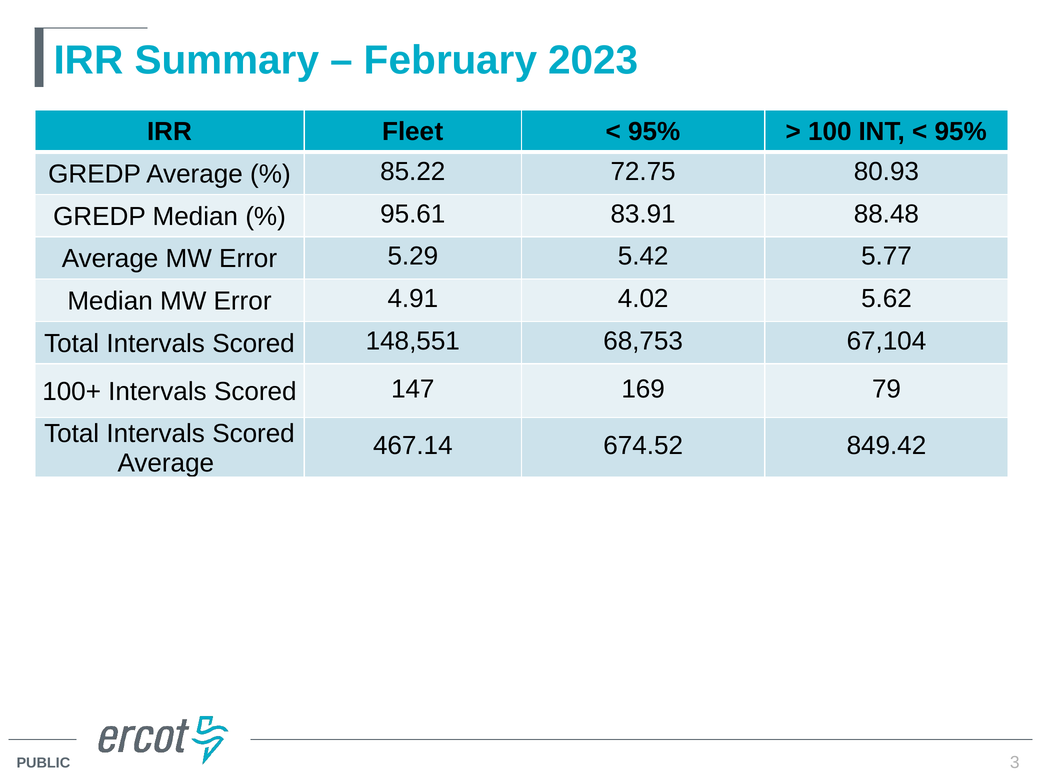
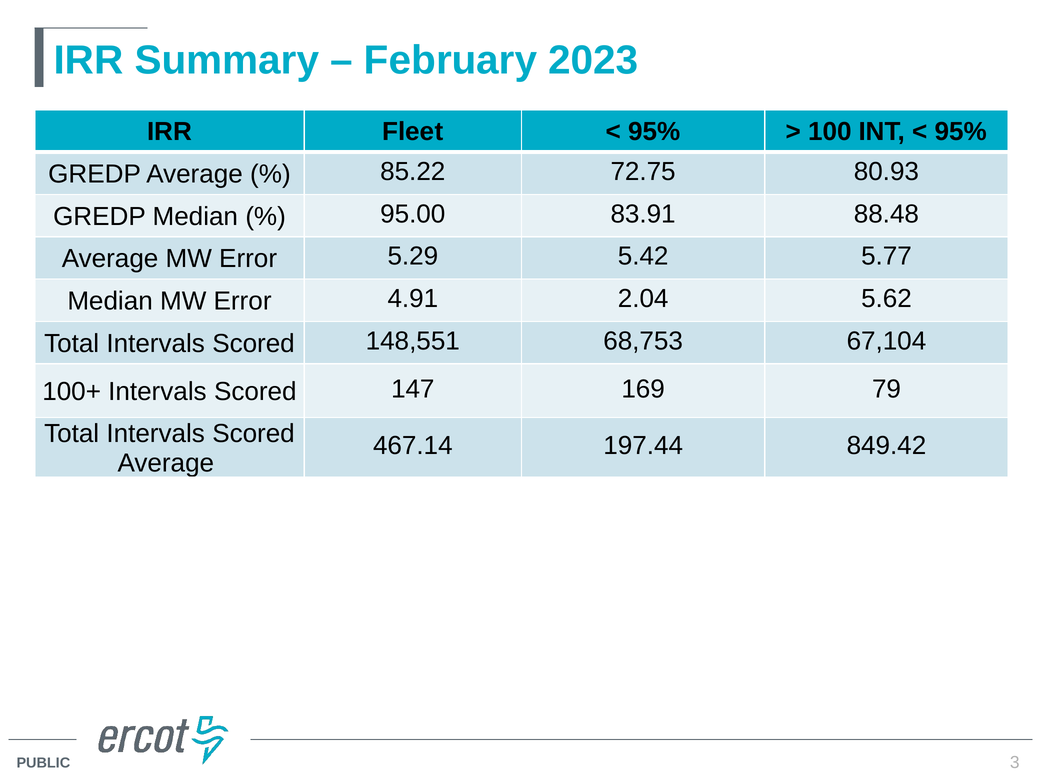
95.61: 95.61 -> 95.00 (413, 214)
4.02: 4.02 -> 2.04 (643, 298)
674.52: 674.52 -> 197.44 (643, 445)
